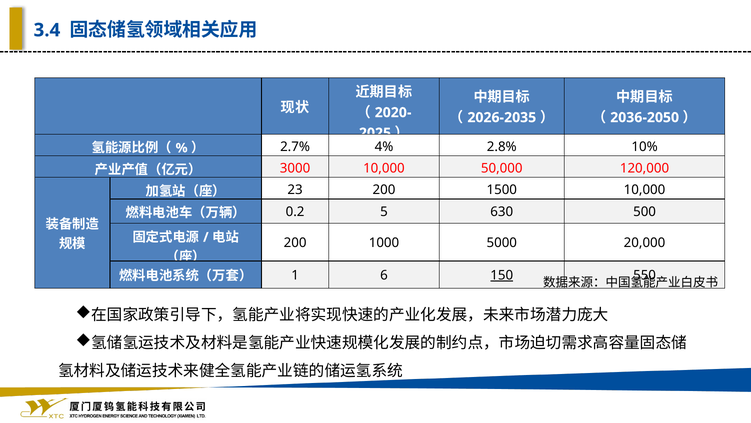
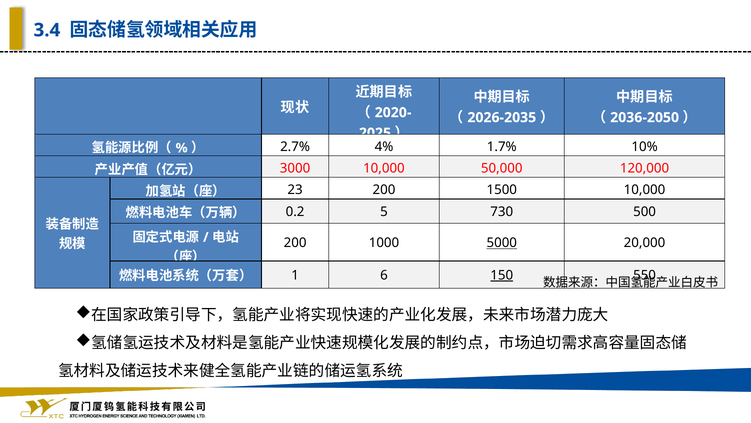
2.8%: 2.8% -> 1.7% (502, 147)
630: 630 -> 730 (502, 212)
5000 underline: none -> present (502, 243)
